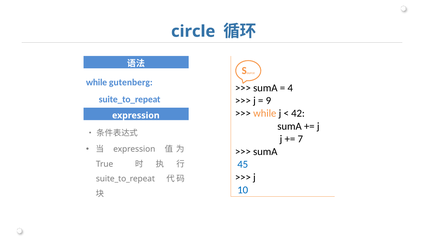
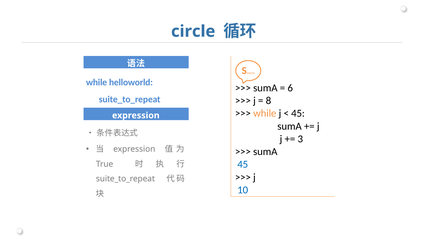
gutenberg: gutenberg -> helloworld (131, 82)
4: 4 -> 6 (290, 88)
9: 9 -> 8 (268, 101)
42: 42 -> 45 (298, 113)
7: 7 -> 3 (300, 139)
